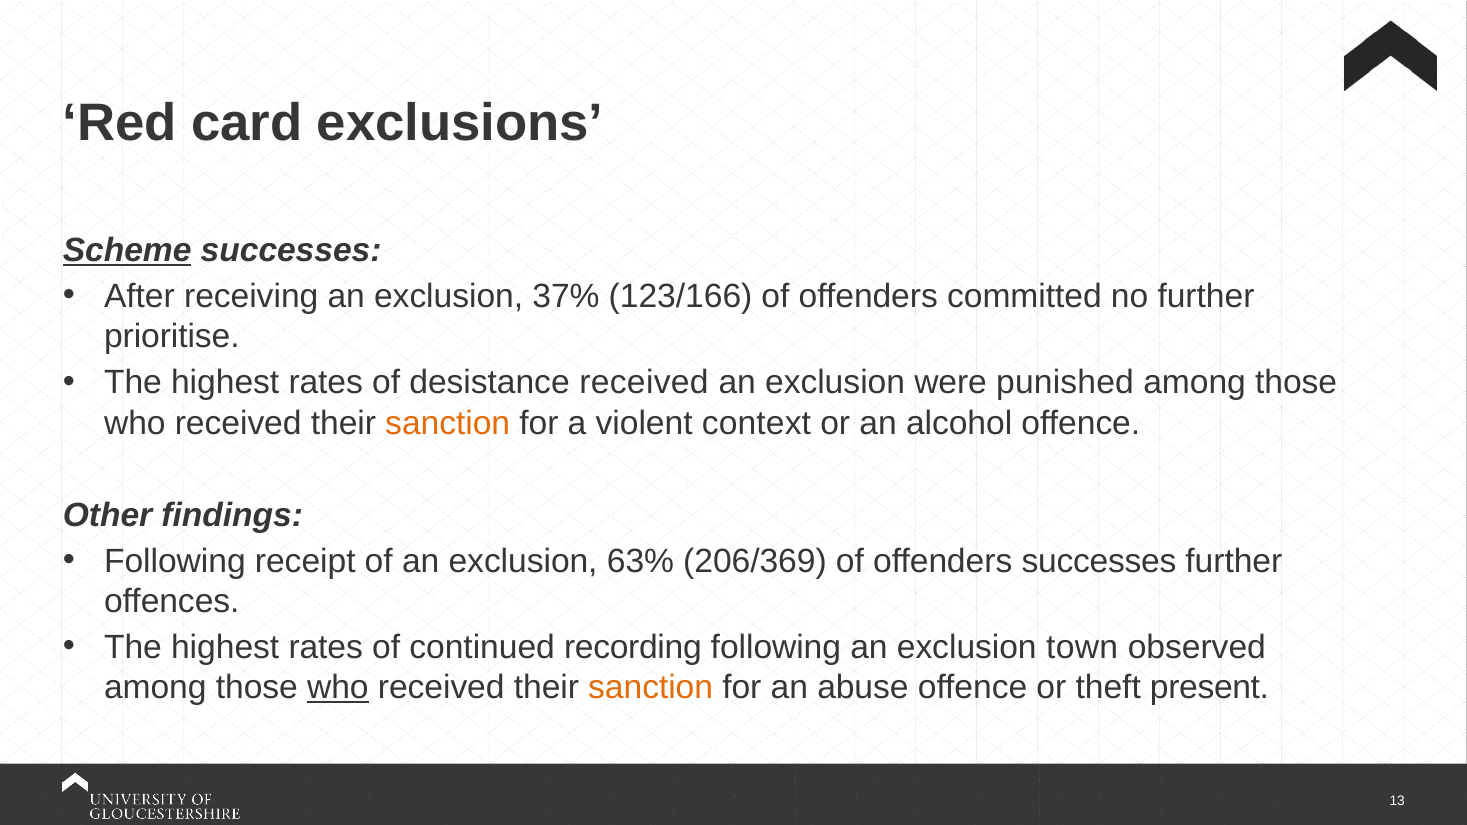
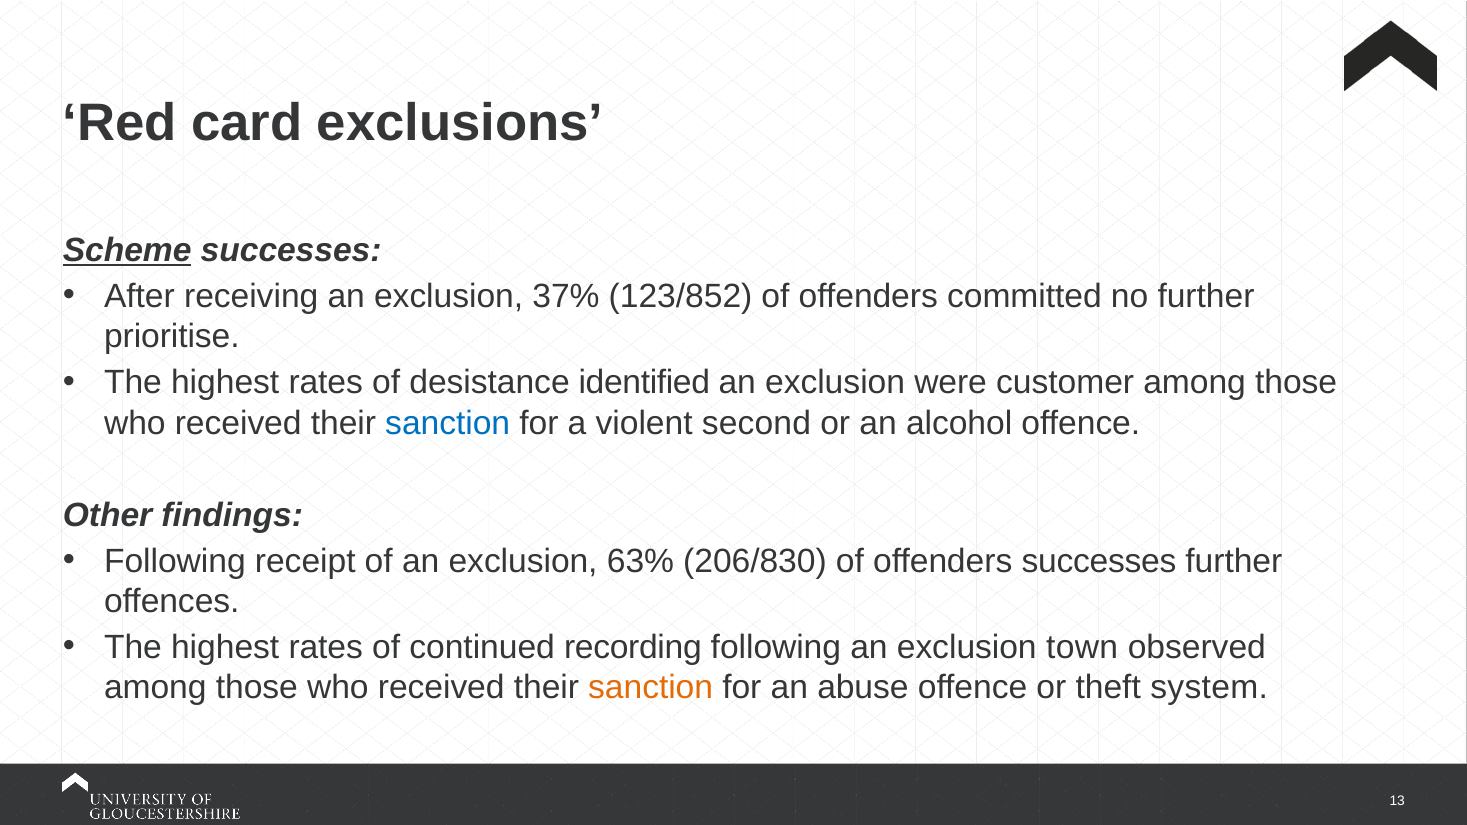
123/166: 123/166 -> 123/852 (681, 296)
desistance received: received -> identified (644, 383)
punished: punished -> customer (1065, 383)
sanction colour: orange -> blue (448, 423)
context: context -> second (756, 423)
206/369: 206/369 -> 206/830 (755, 561)
who underline: present -> none (338, 688)
present: present -> system (1209, 688)
